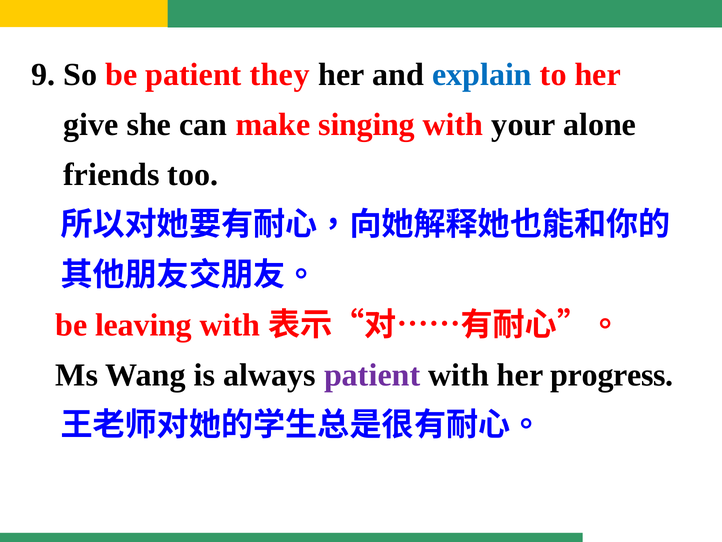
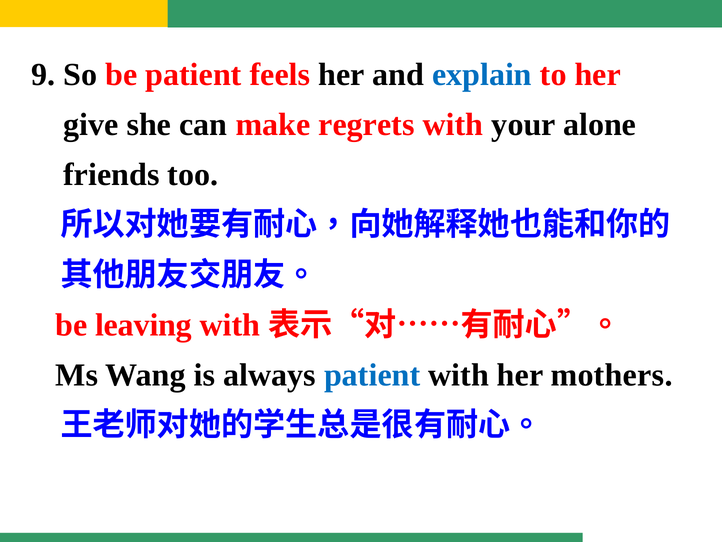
they: they -> feels (280, 74)
singing: singing -> regrets (367, 124)
patient colour: purple -> blue (372, 375)
progress: progress -> mothers (612, 375)
